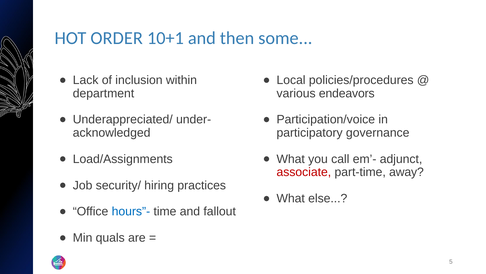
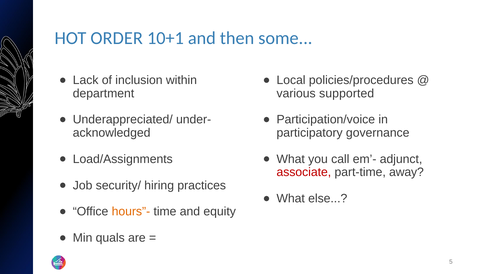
endeavors: endeavors -> supported (347, 93)
hours”- colour: blue -> orange (131, 211)
fallout: fallout -> equity (220, 211)
